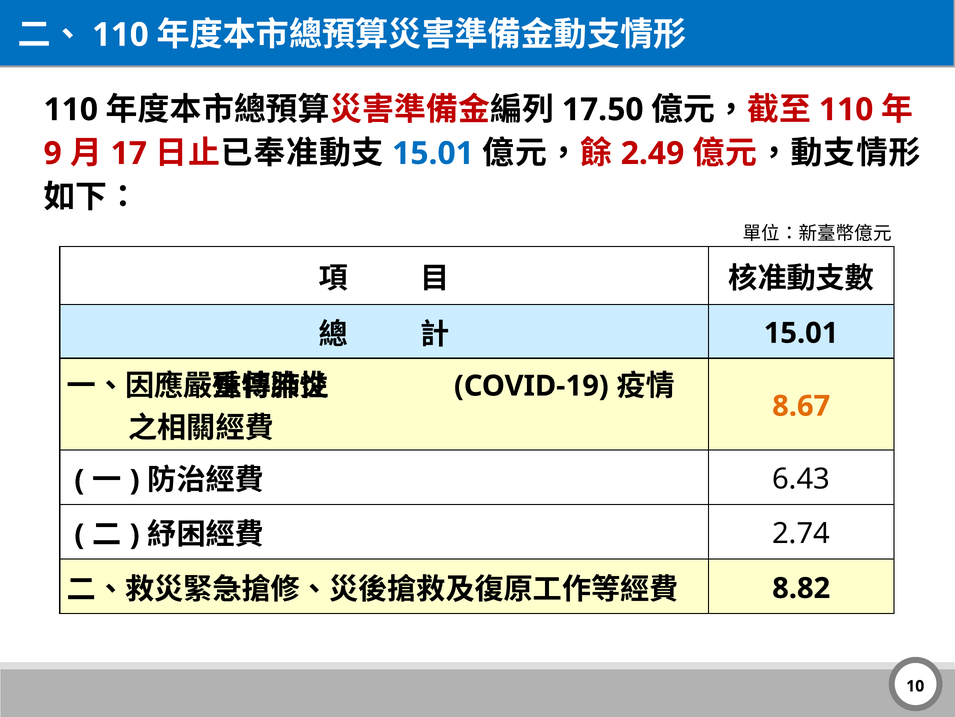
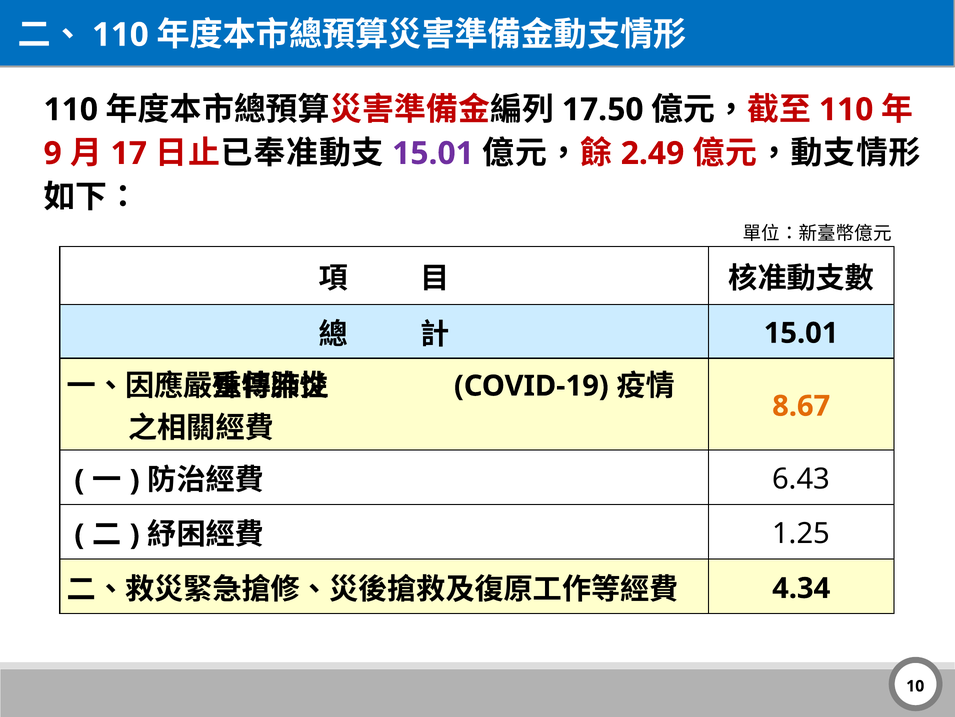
15.01 colour: blue -> purple (433, 153)
2.74: 2.74 -> 1.25 (801, 533)
8.82: 8.82 -> 4.34 (801, 588)
